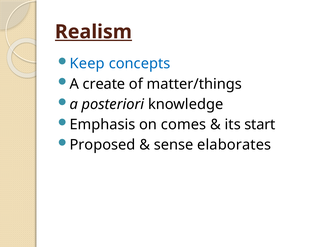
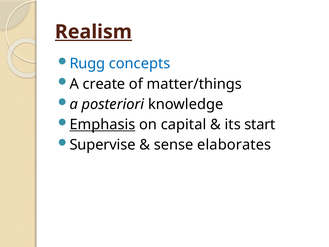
Keep: Keep -> Rugg (87, 64)
Emphasis underline: none -> present (102, 124)
comes: comes -> capital (184, 124)
Proposed: Proposed -> Supervise (103, 145)
